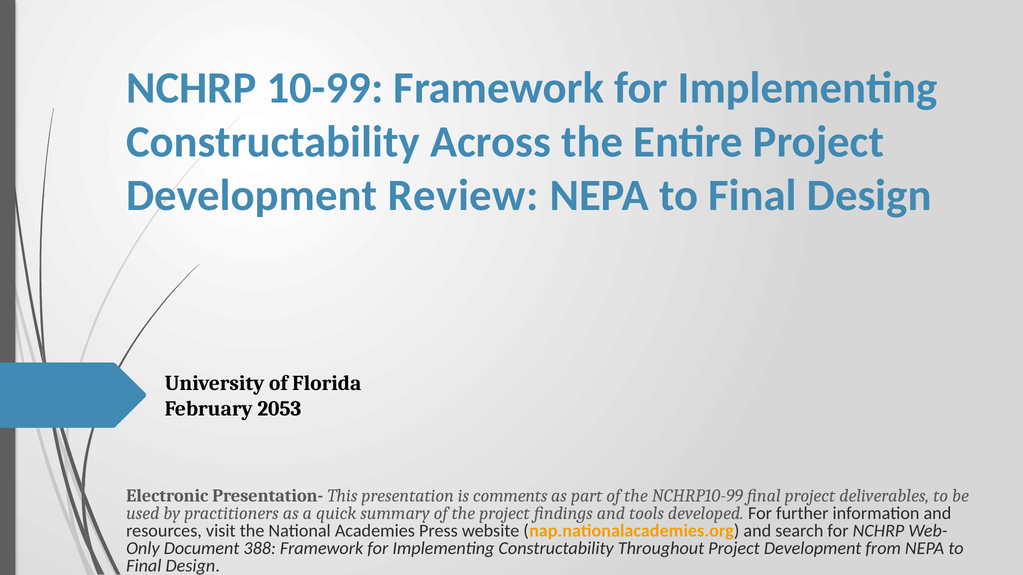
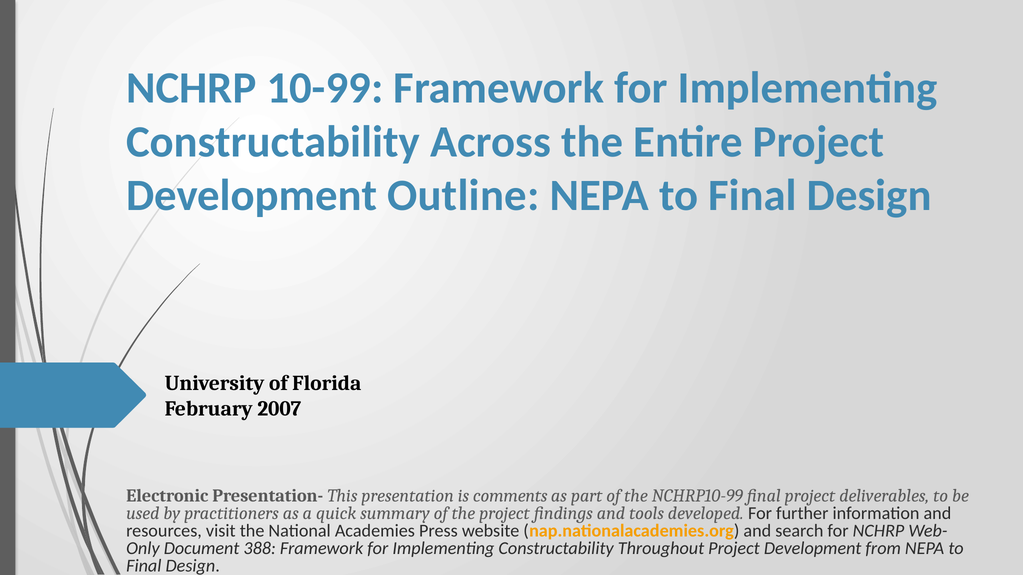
Review: Review -> Outline (463, 196)
2053: 2053 -> 2007 (279, 409)
